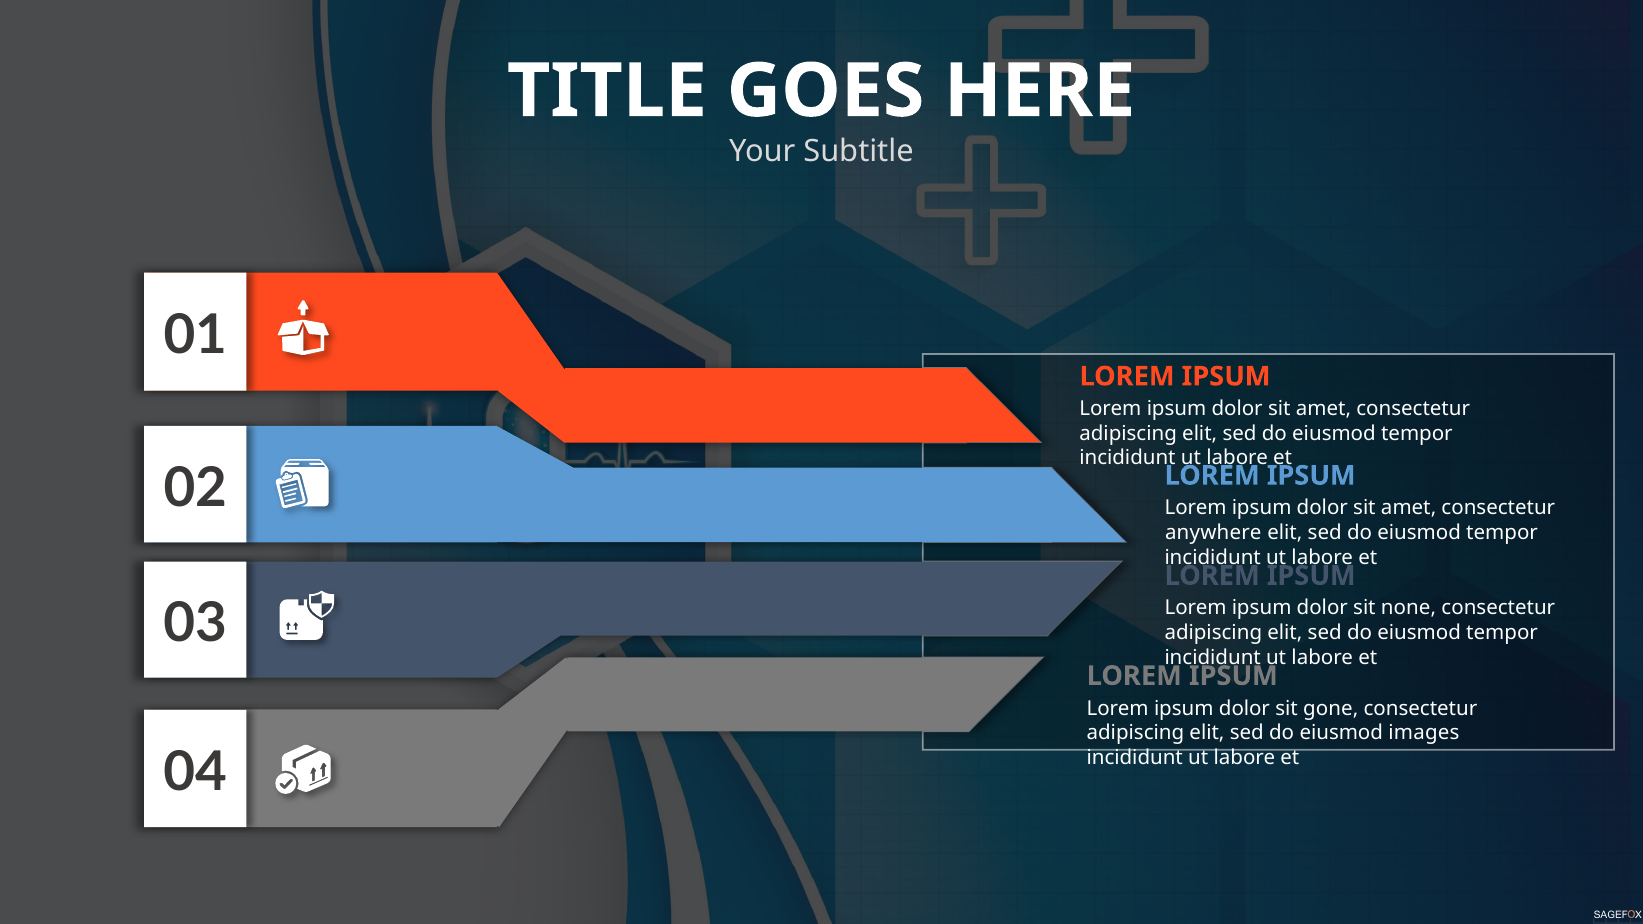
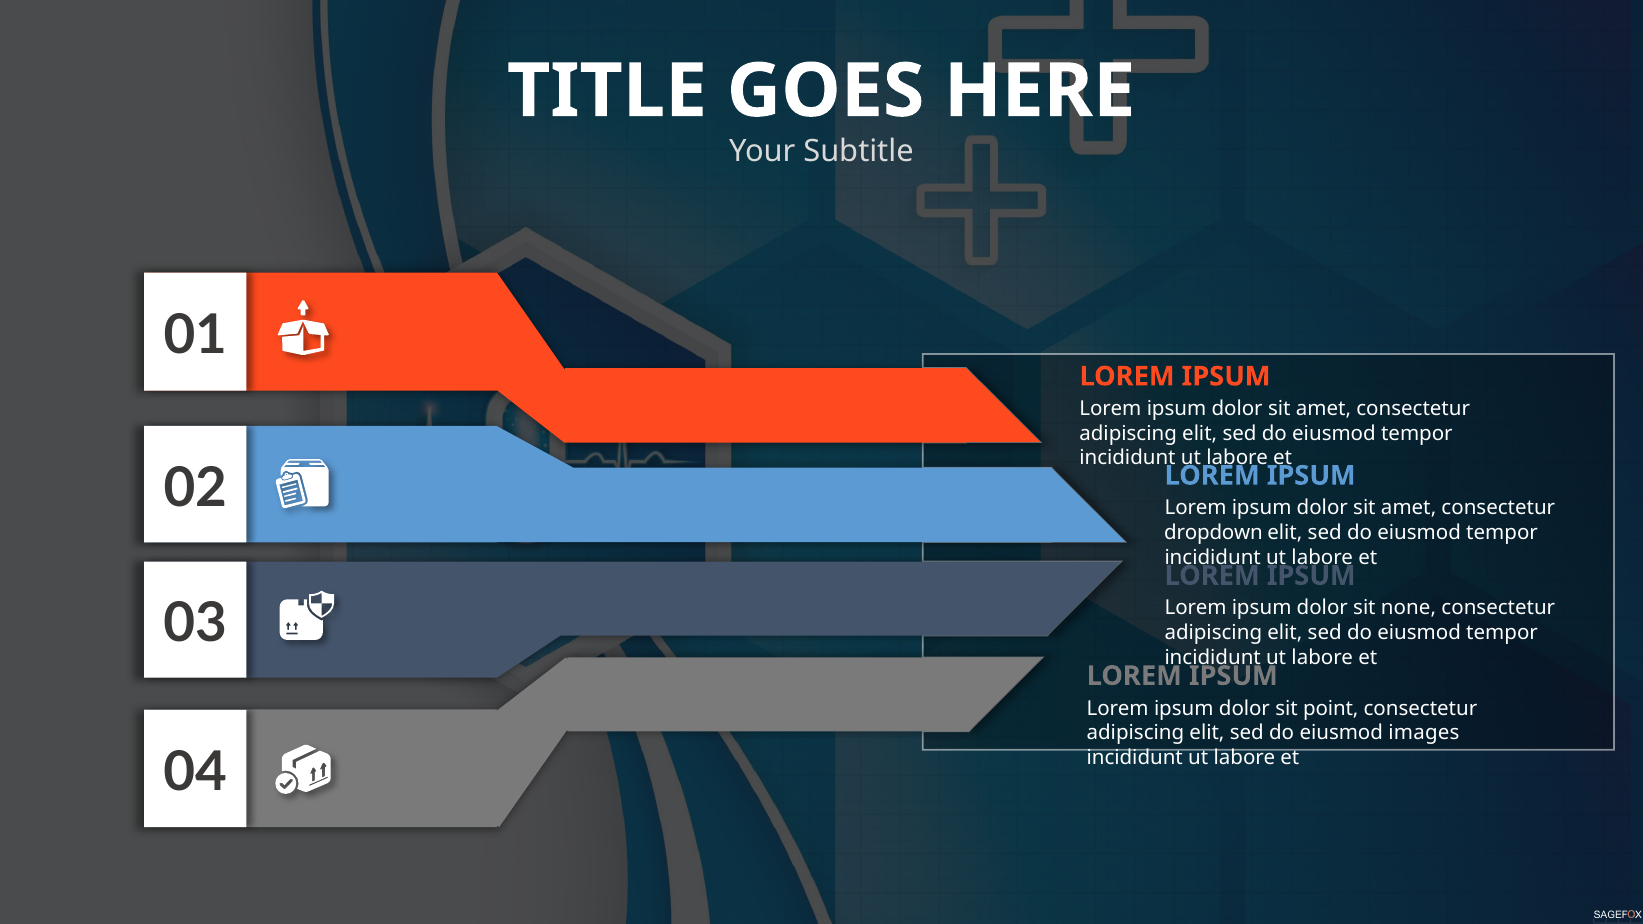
anywhere: anywhere -> dropdown (1213, 533)
gone: gone -> point (1331, 708)
